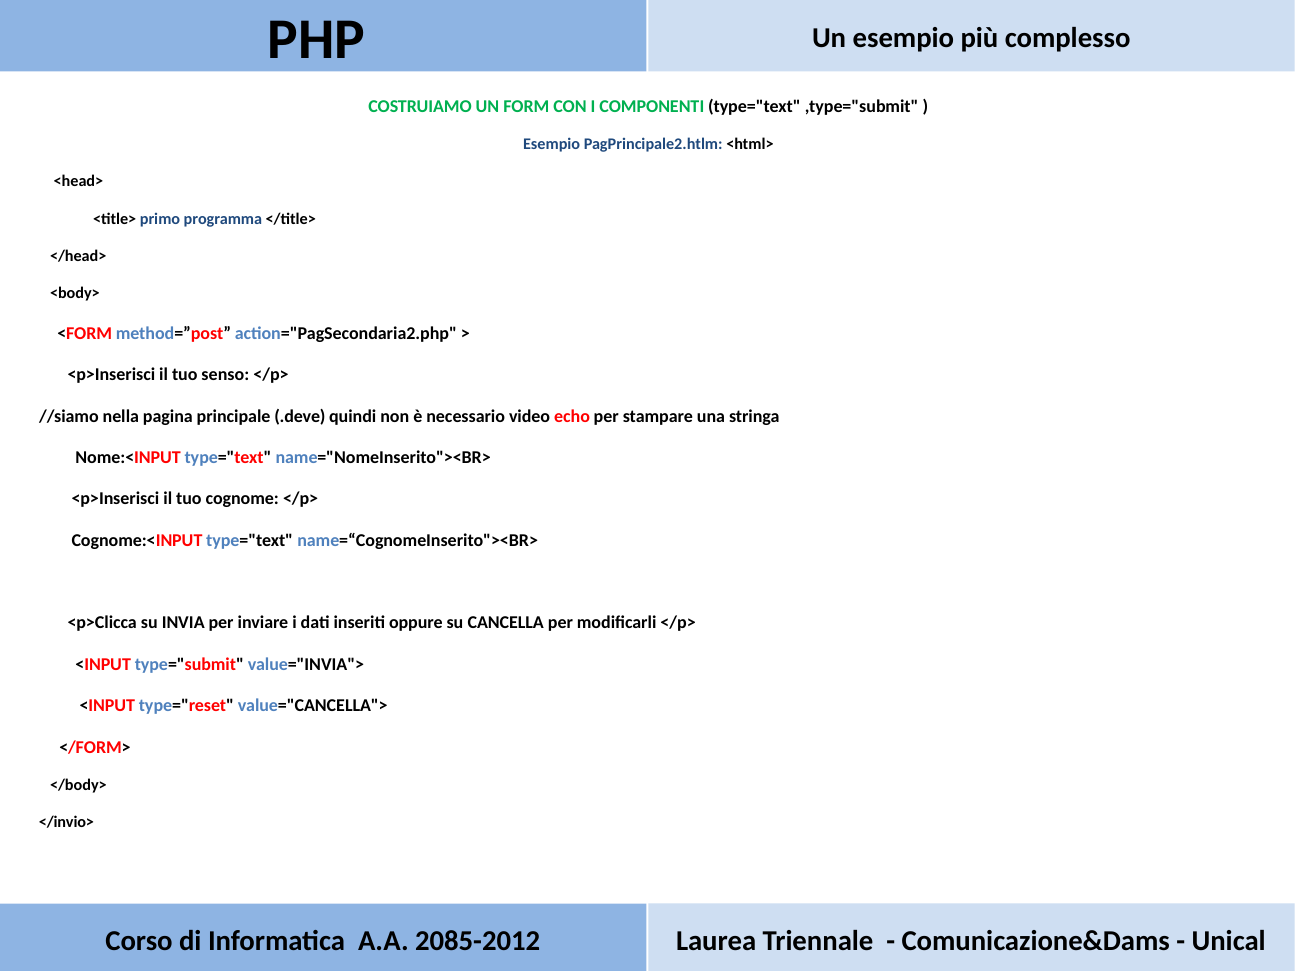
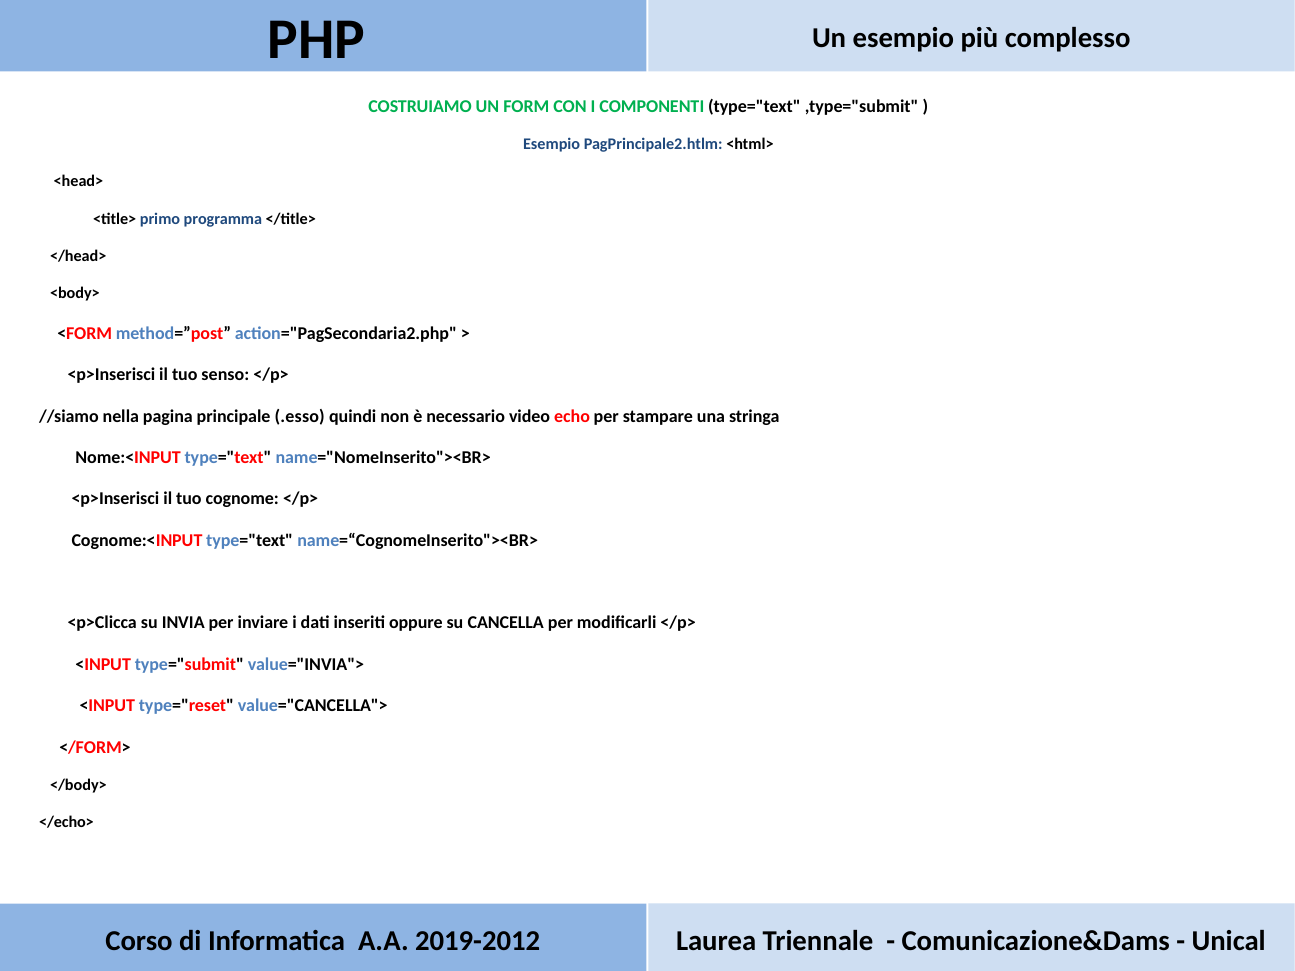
.deve: .deve -> .esso (300, 416)
</invio>: </invio> -> </echo> (66, 823)
2085-2012: 2085-2012 -> 2019-2012 (478, 941)
